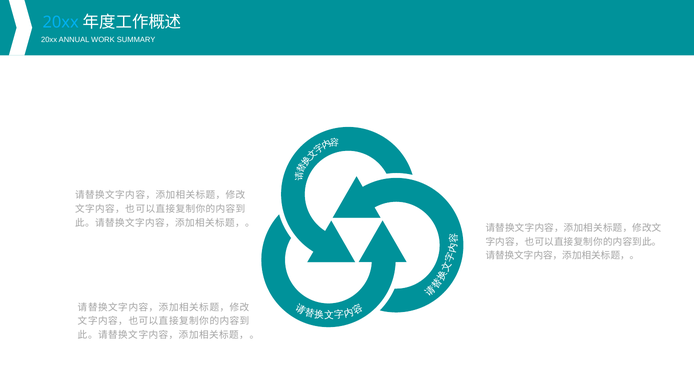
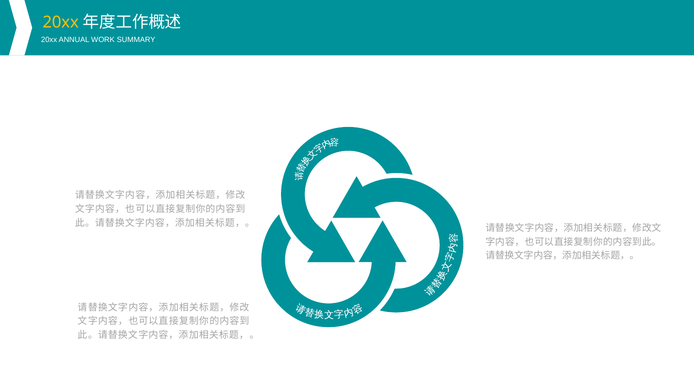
20xx colour: light blue -> yellow (61, 22)
